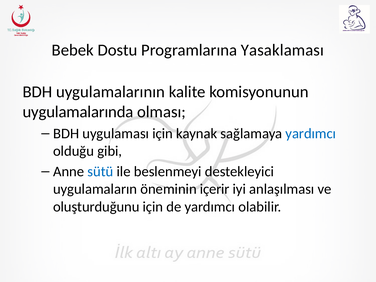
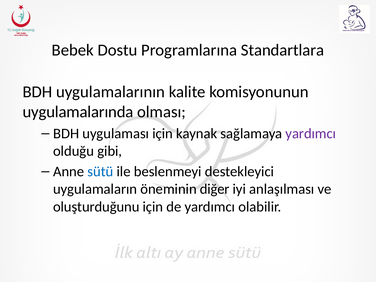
Yasaklaması: Yasaklaması -> Standartlara (283, 50)
yardımcı colour: blue -> purple (311, 134)
içerir: içerir -> diğer (215, 189)
